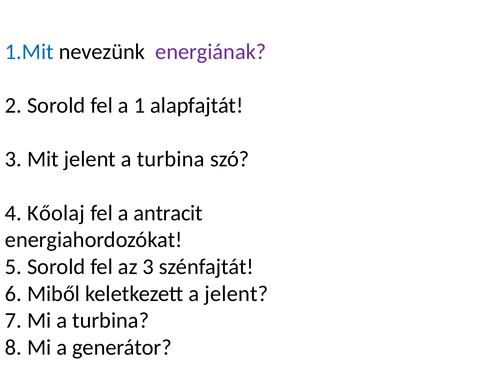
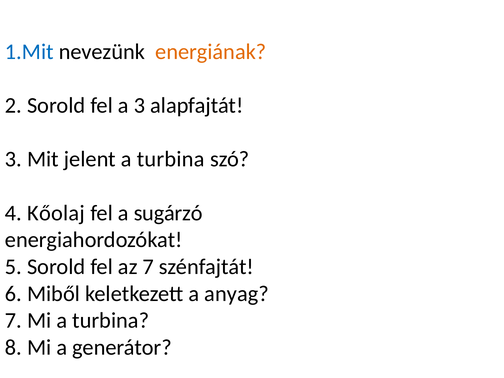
energiának colour: purple -> orange (211, 52)
a 1: 1 -> 3 (139, 105)
antracit: antracit -> sugárzó (168, 213)
az 3: 3 -> 7 (148, 267)
a jelent: jelent -> anyag (237, 294)
